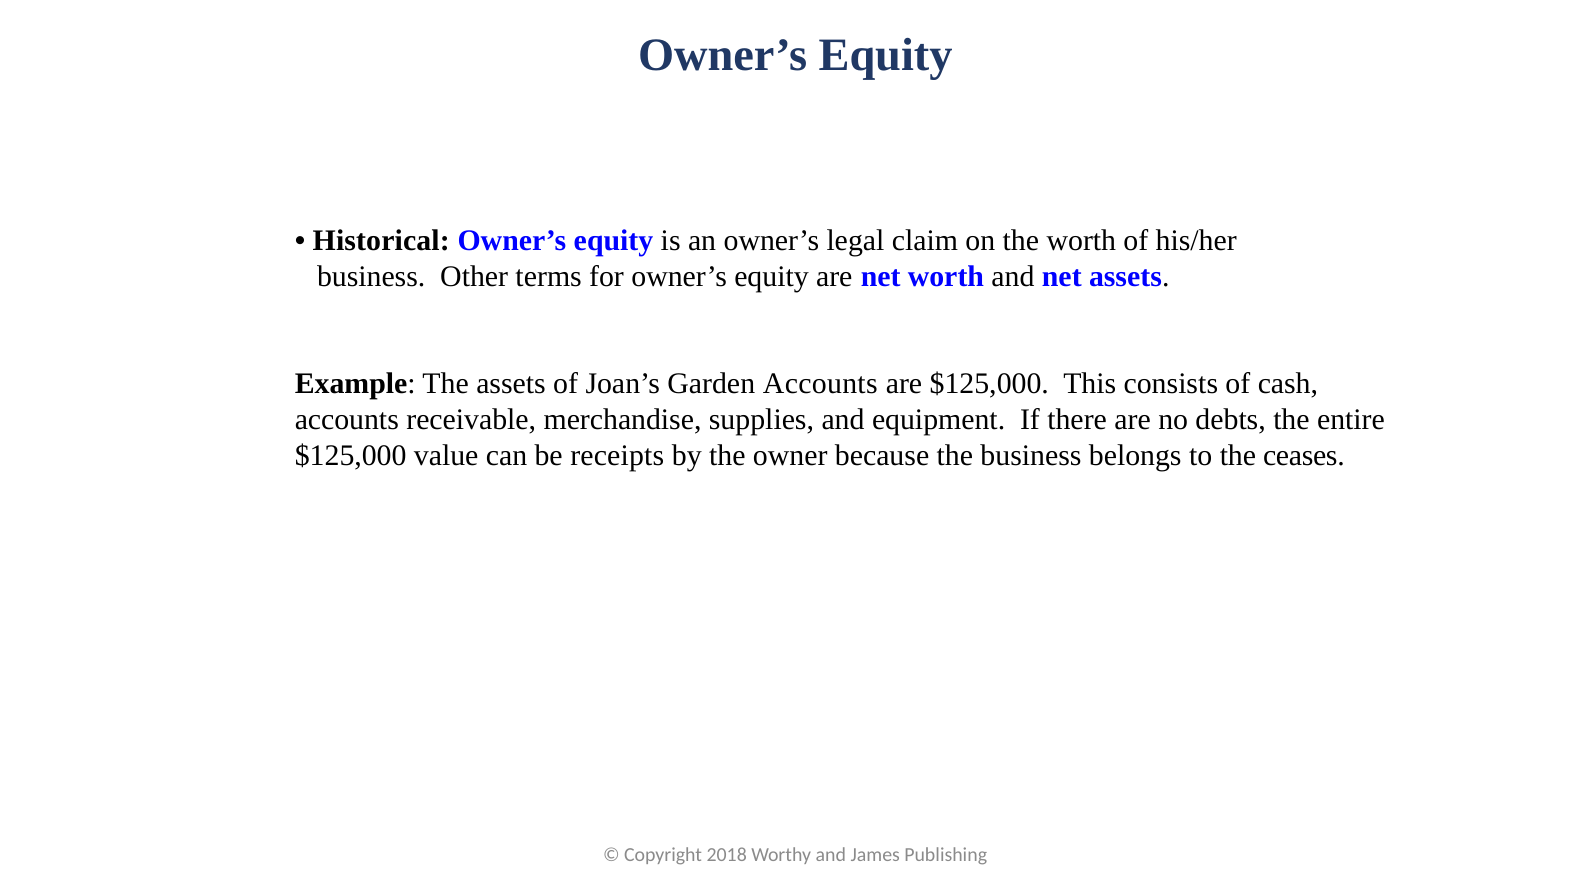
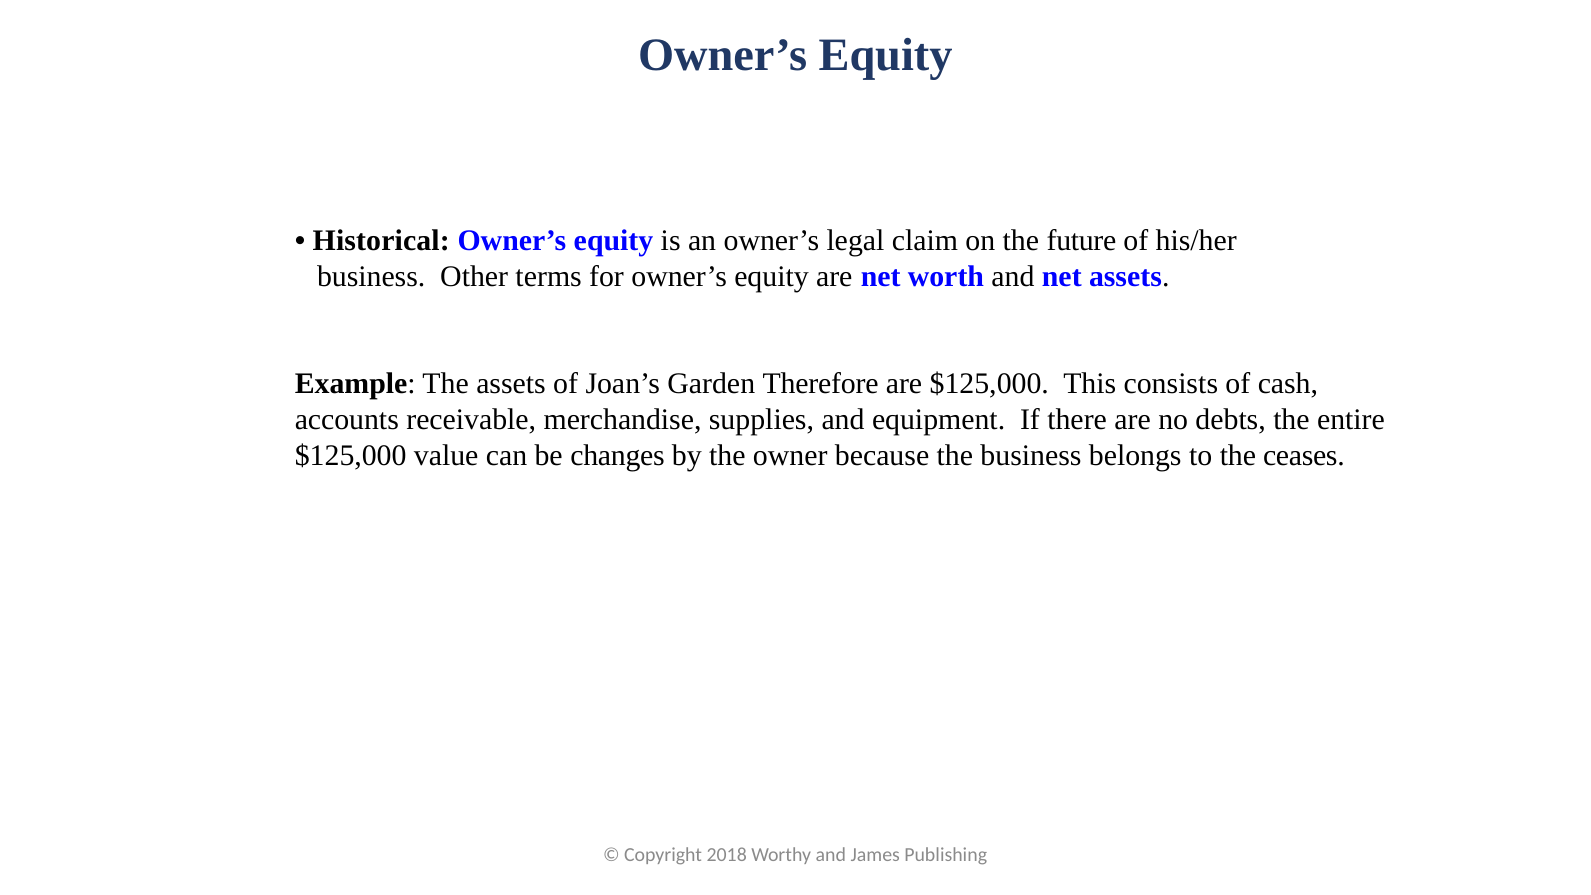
the worth: worth -> future (1081, 241)
Garden Accounts: Accounts -> Therefore (821, 384)
receipts: receipts -> changes (618, 455)
